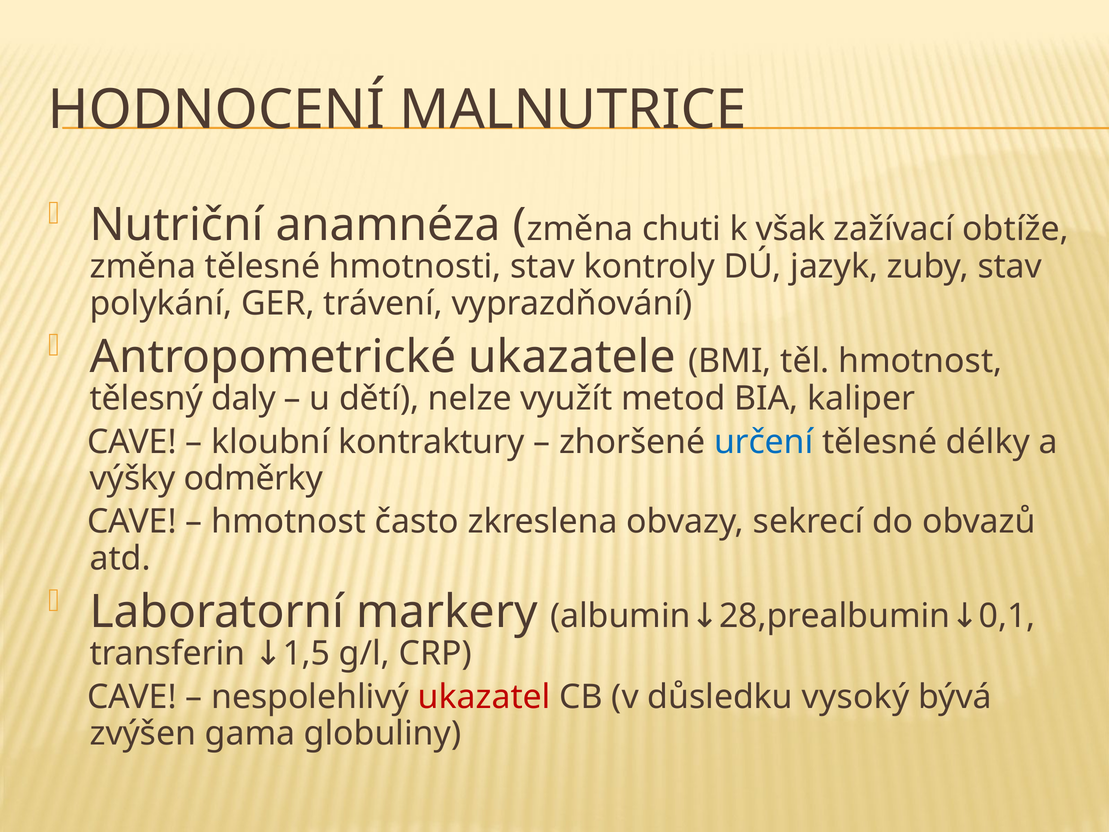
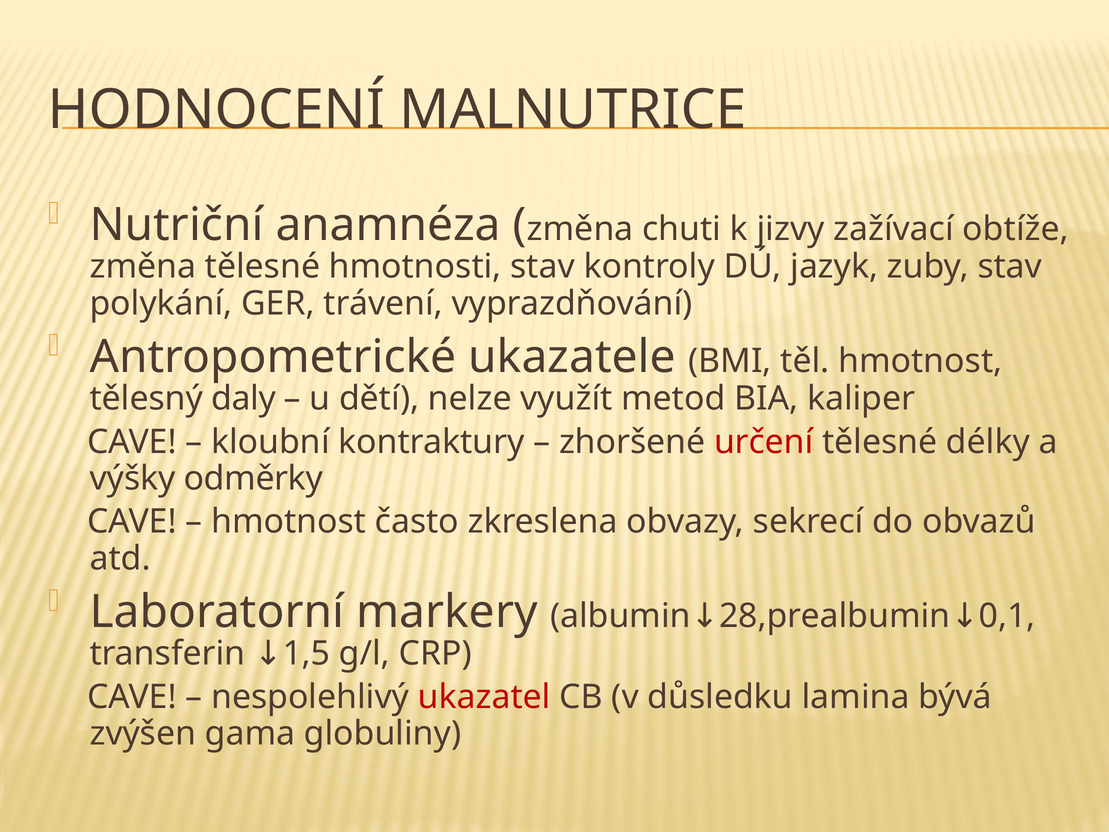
však: však -> jizvy (791, 229)
určení colour: blue -> red (764, 442)
vysoký: vysoký -> lamina (856, 697)
